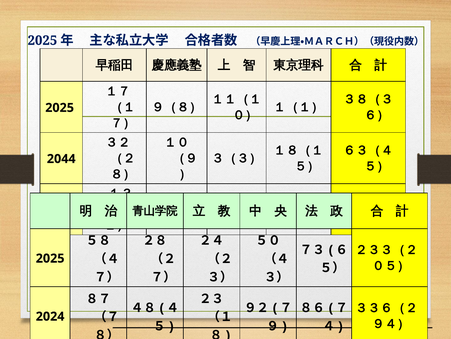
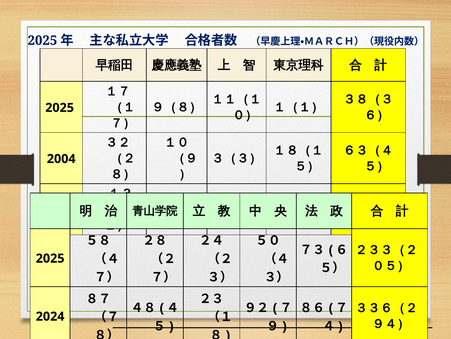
2044: 2044 -> 2004 (61, 159)
